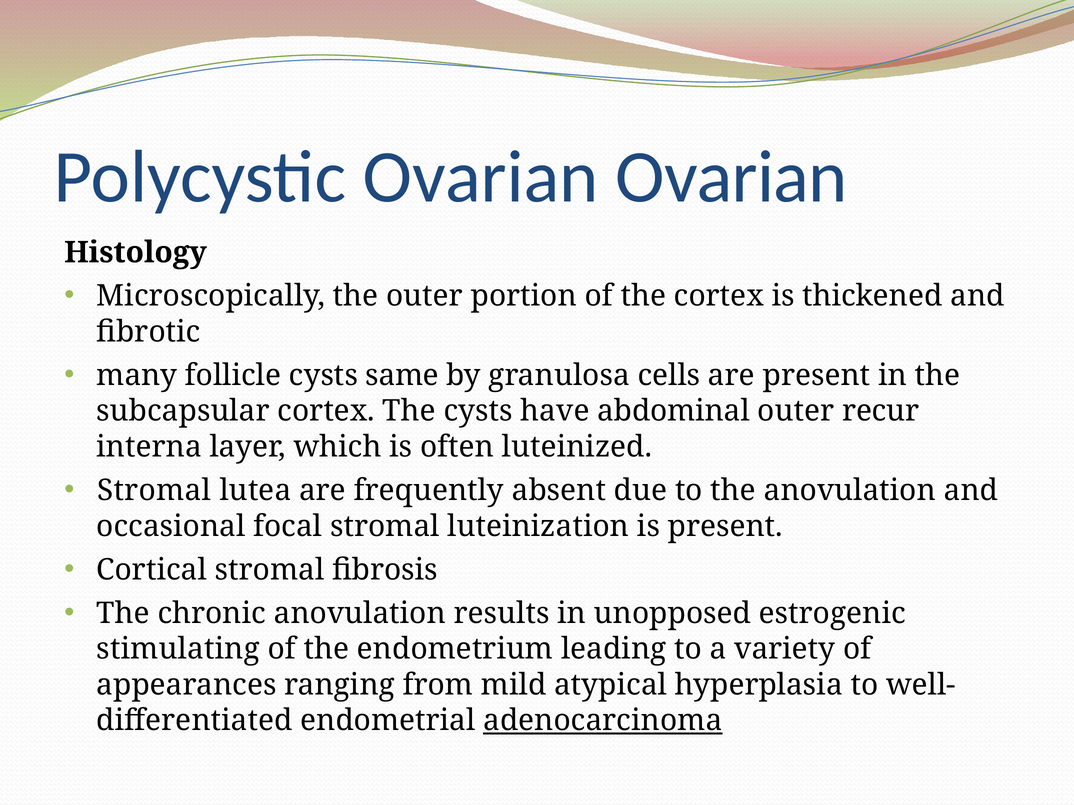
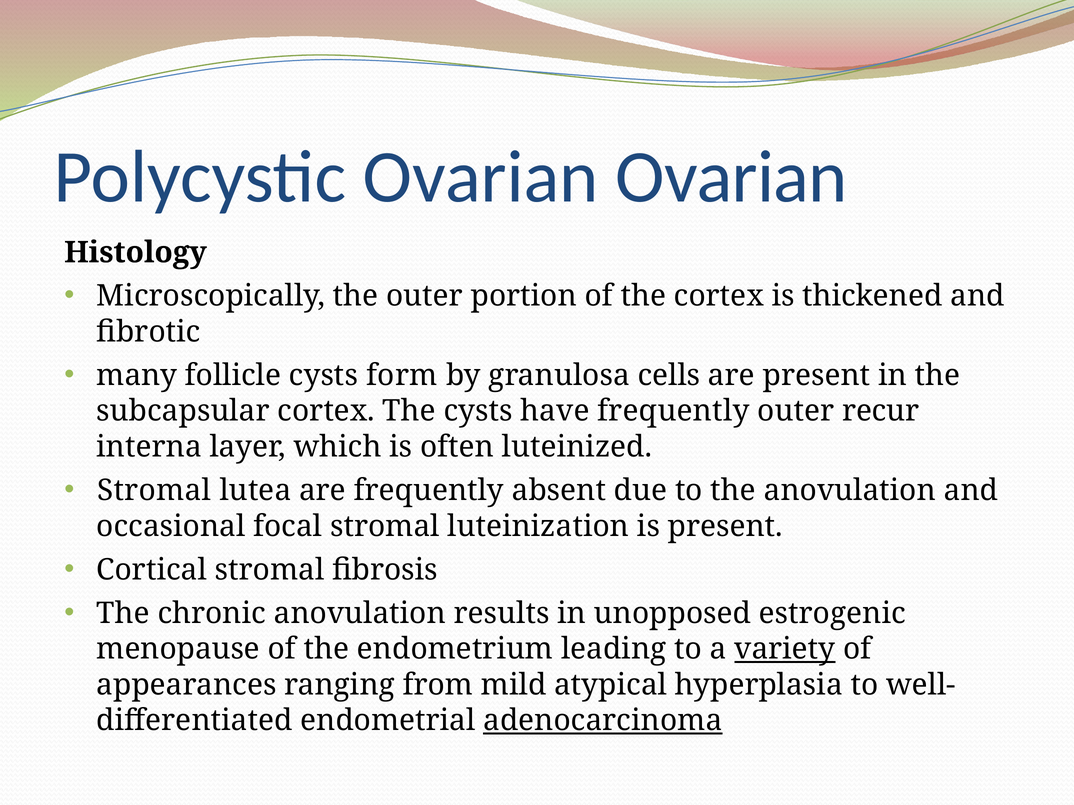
same: same -> form (402, 376)
have abdominal: abdominal -> frequently (673, 411)
stimulating: stimulating -> menopause (178, 649)
variety underline: none -> present (785, 649)
